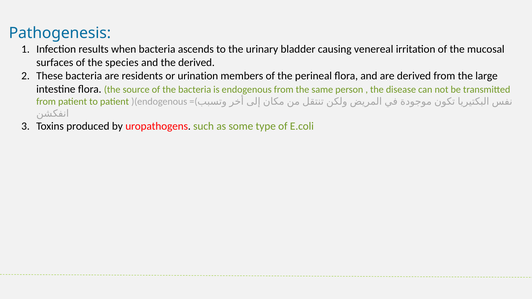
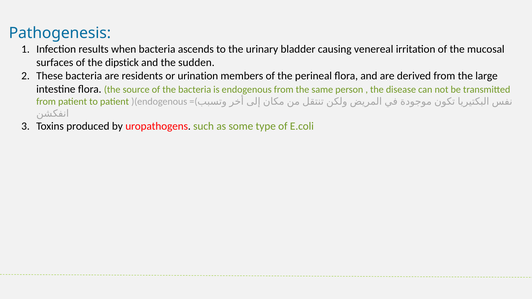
species: species -> dipstick (122, 63)
the derived: derived -> sudden (196, 63)
